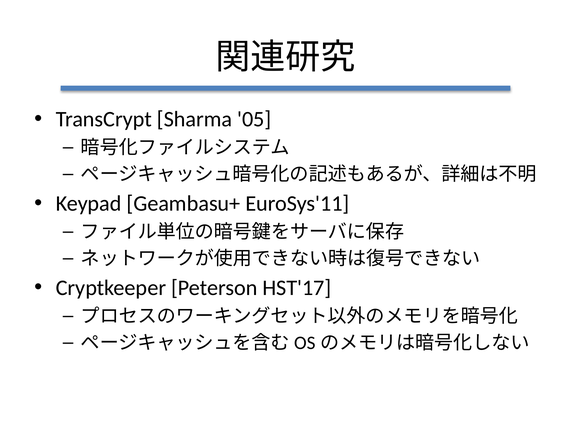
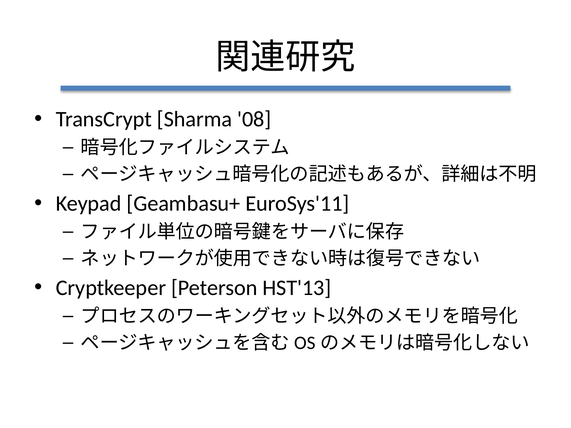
05: 05 -> 08 (254, 119)
HST'17: HST'17 -> HST'13 (297, 288)
